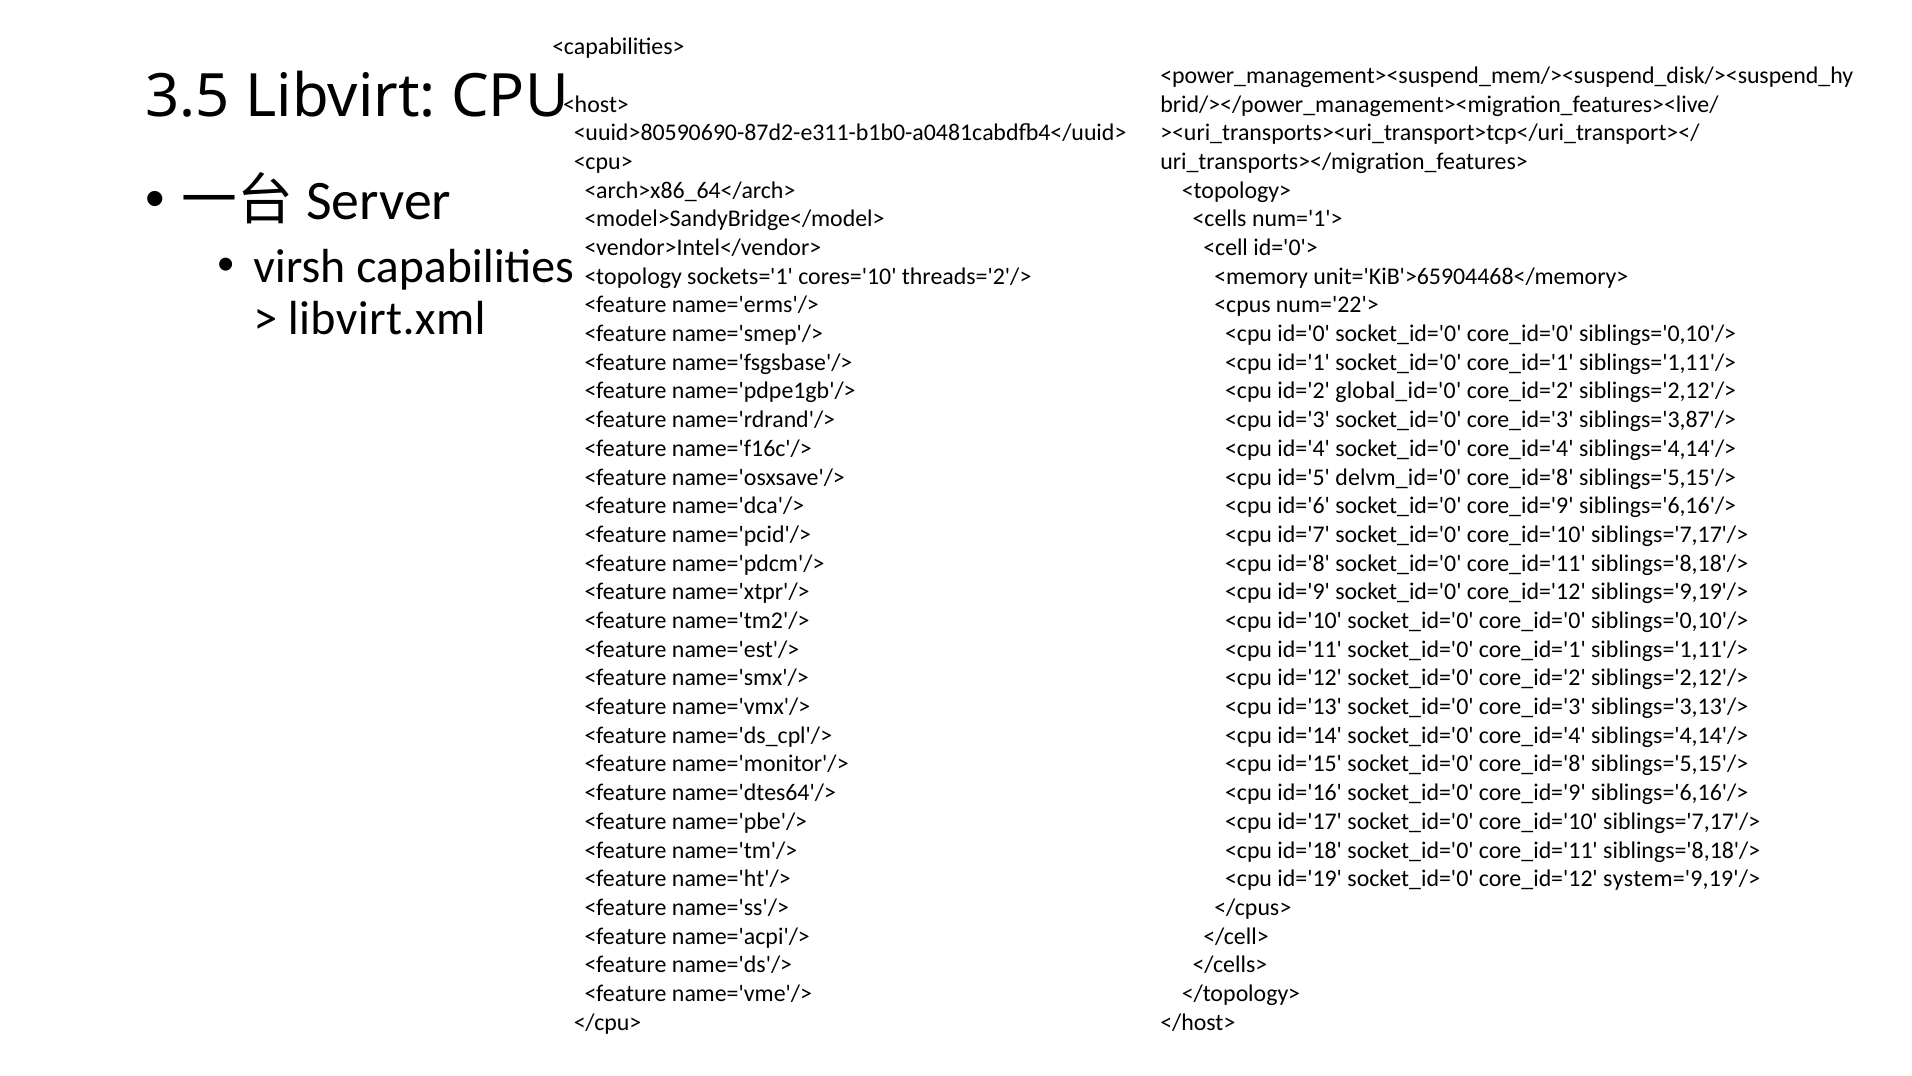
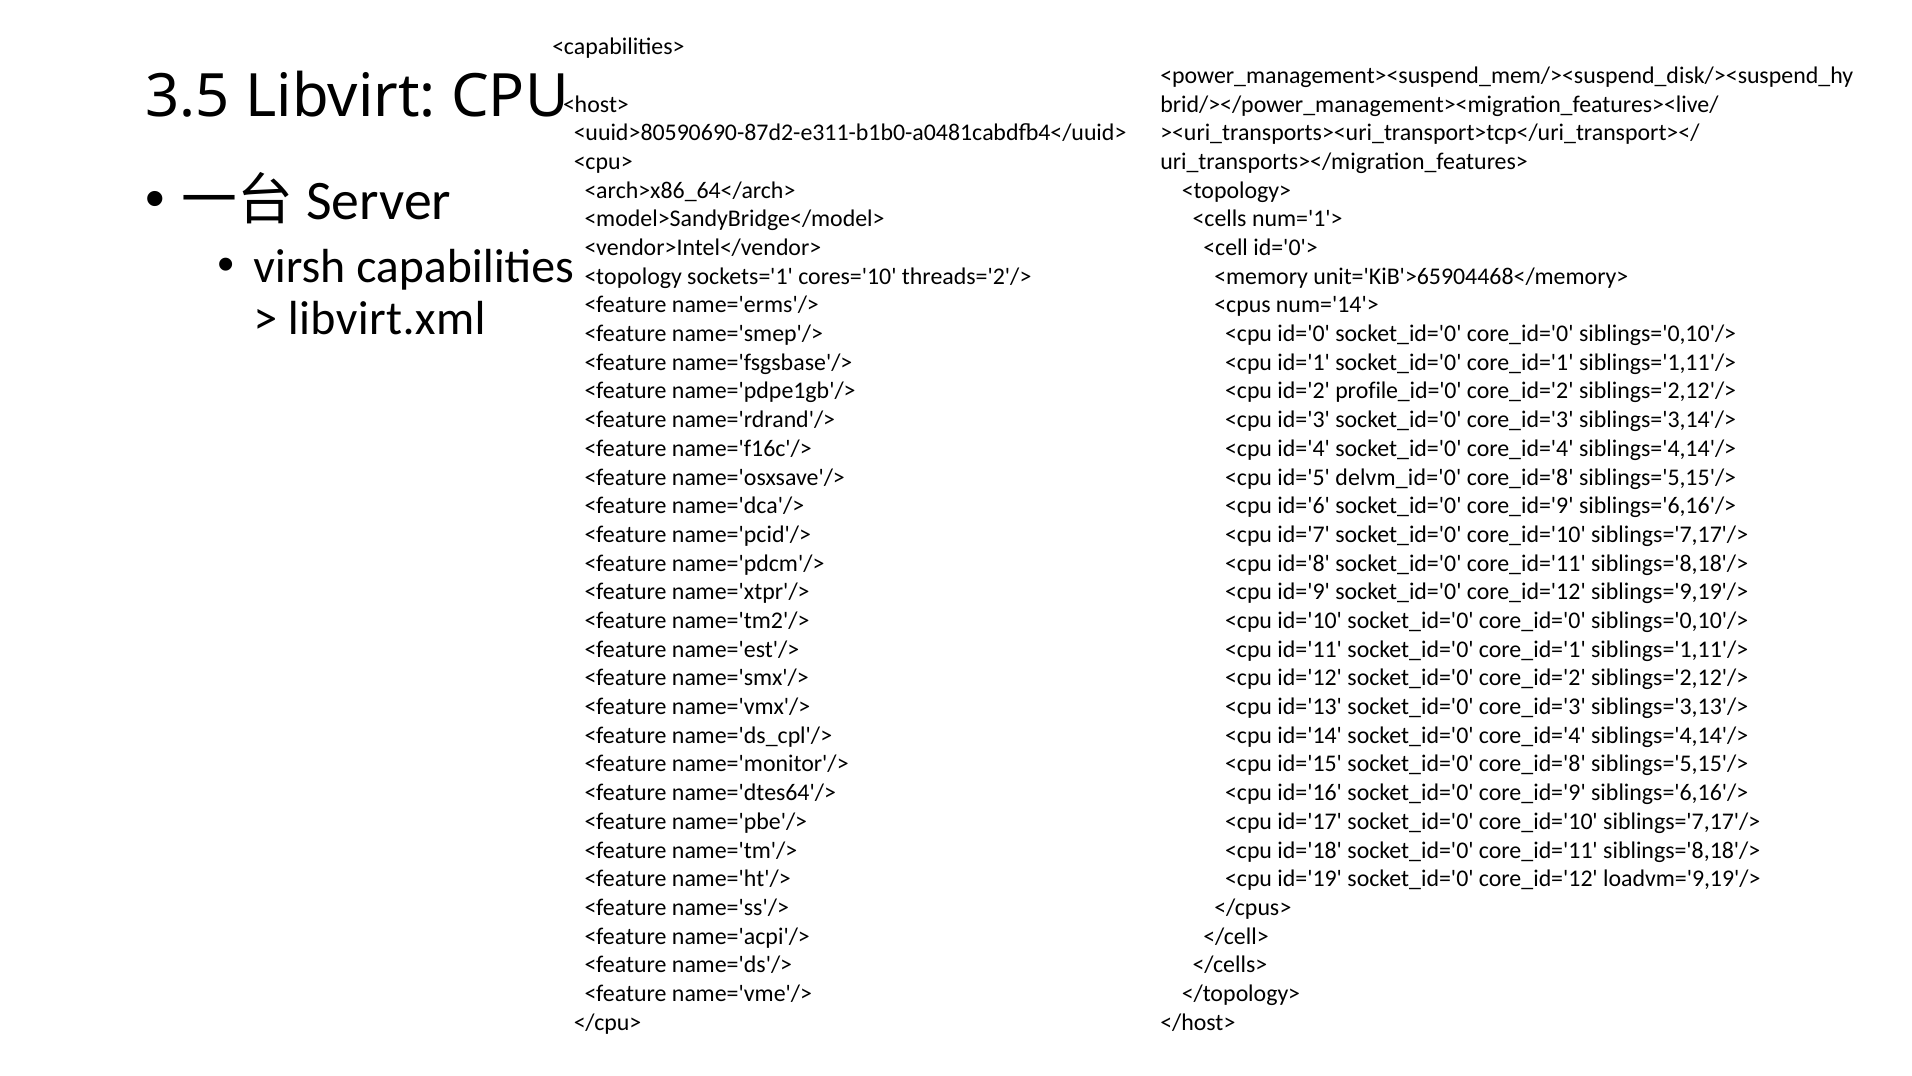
num='22'>: num='22'> -> num='14'> (1327, 305)
global_id='0: global_id='0 -> profile_id='0 (1398, 391)
siblings='3,87'/>: siblings='3,87'/> -> siblings='3,14'/> (1658, 420)
system='9,19'/>: system='9,19'/> -> loadvm='9,19'/> (1682, 878)
